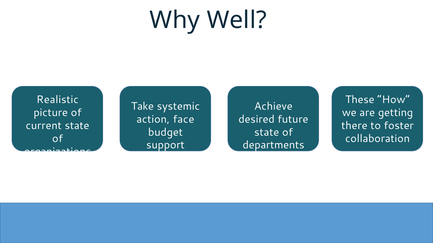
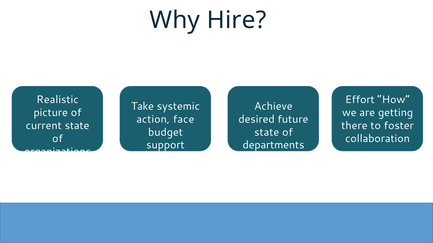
Well: Well -> Hire (237, 20)
These: These -> Effort (360, 100)
